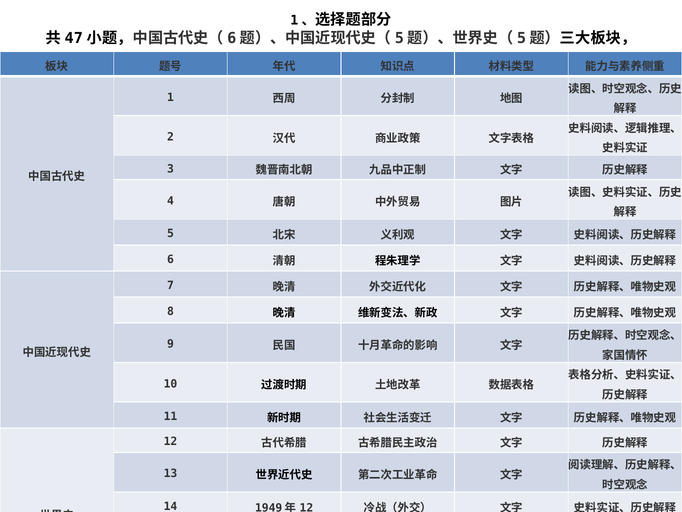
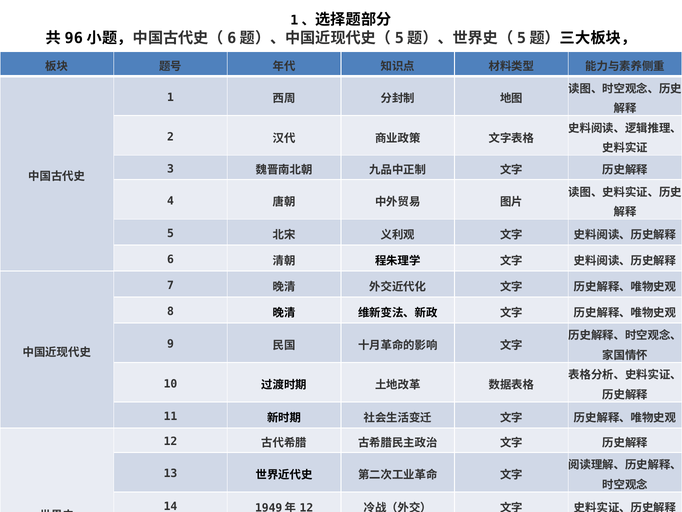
47: 47 -> 96 (74, 38)
